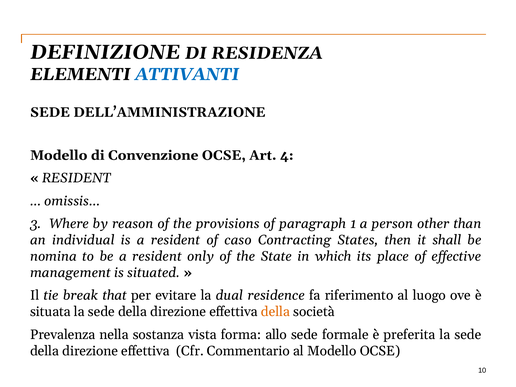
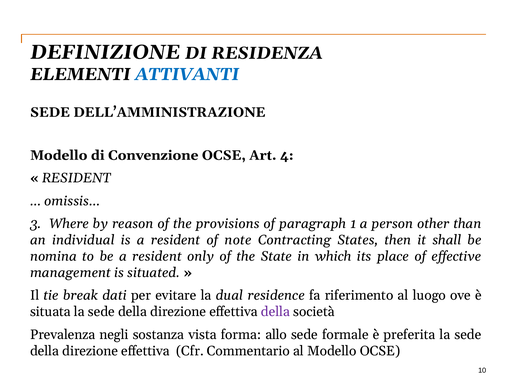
caso: caso -> note (238, 240)
that: that -> dati (115, 295)
della colour: orange -> purple (275, 312)
nella: nella -> negli (114, 335)
